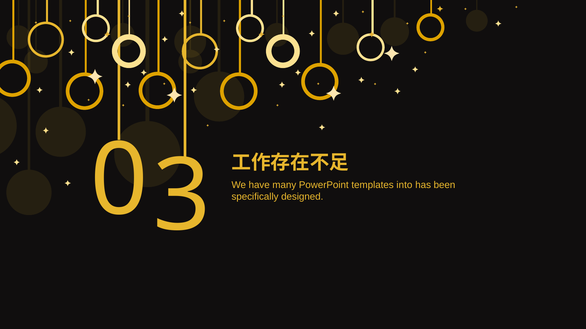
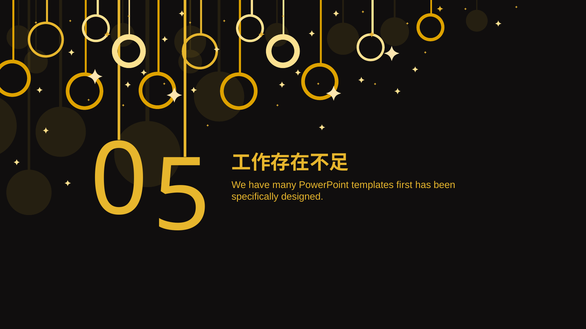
3: 3 -> 5 (182, 197)
into: into -> first (404, 185)
